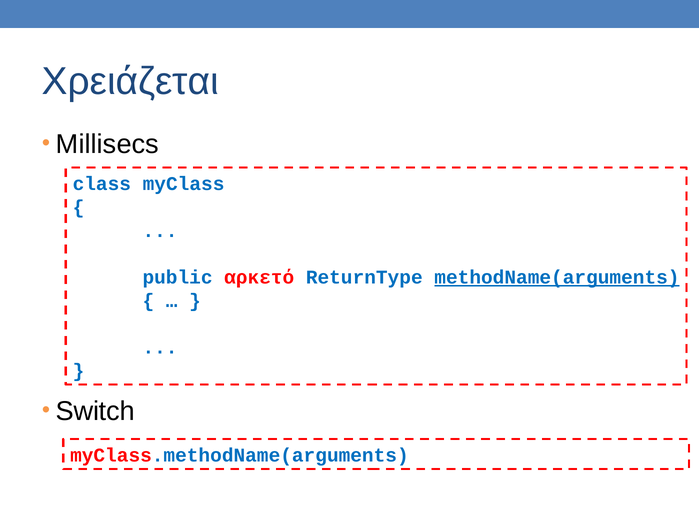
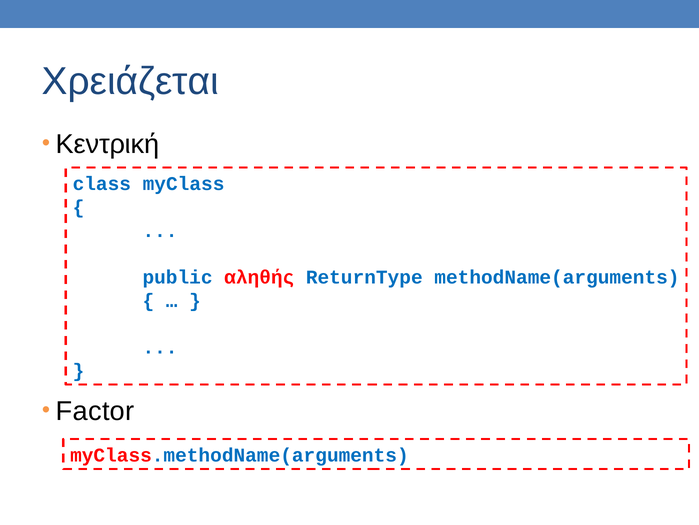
Millisecs: Millisecs -> Κεντρική (108, 144)
αρκετό: αρκετό -> αληθής (259, 277)
methodName(arguments underline: present -> none (557, 277)
Switch: Switch -> Factor (95, 411)
